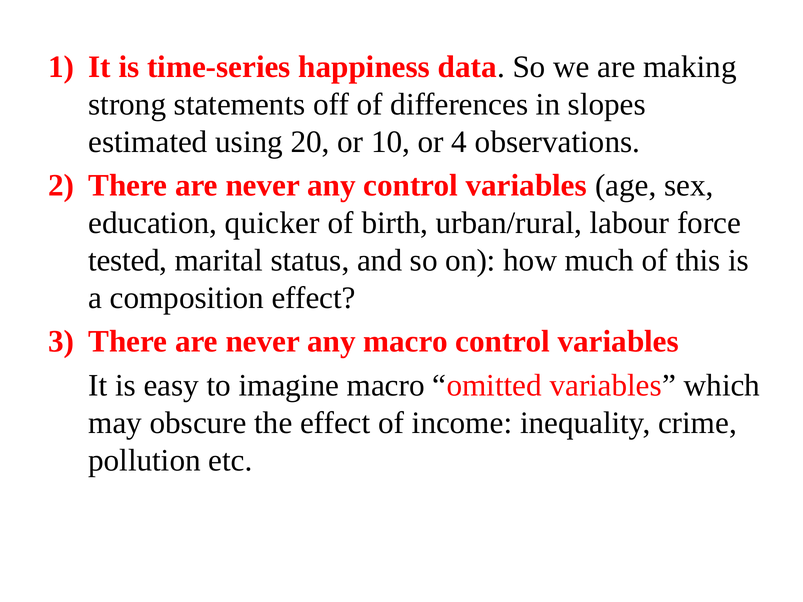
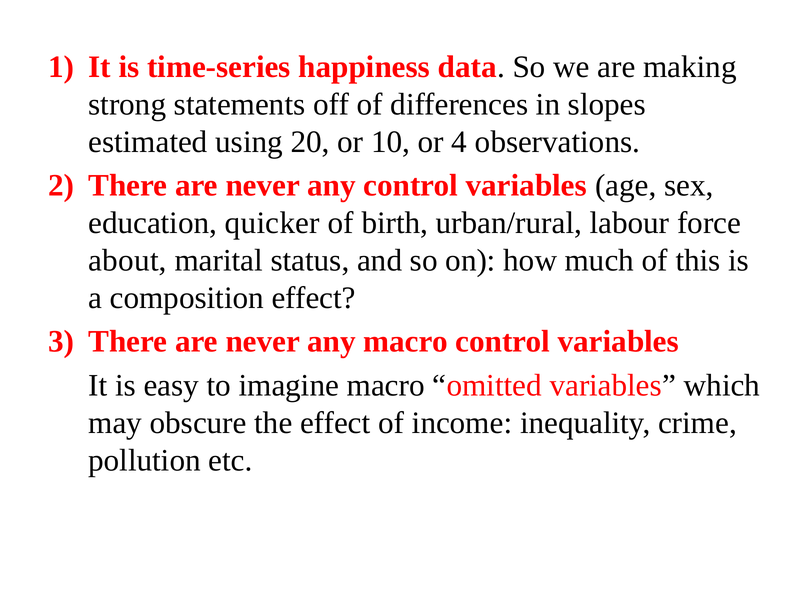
tested: tested -> about (128, 260)
